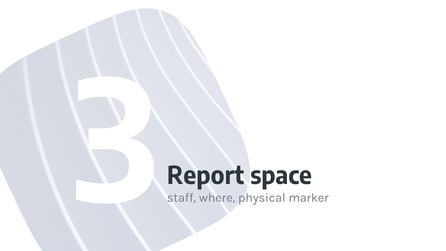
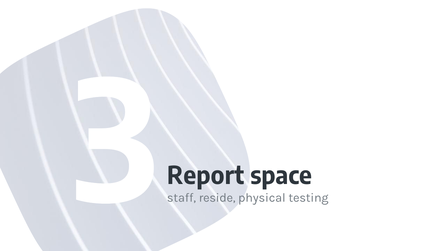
where: where -> reside (217, 198)
marker: marker -> testing (309, 198)
